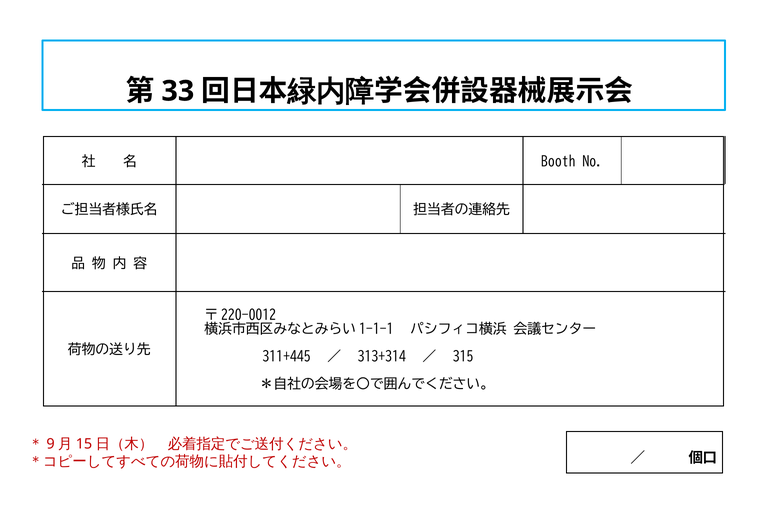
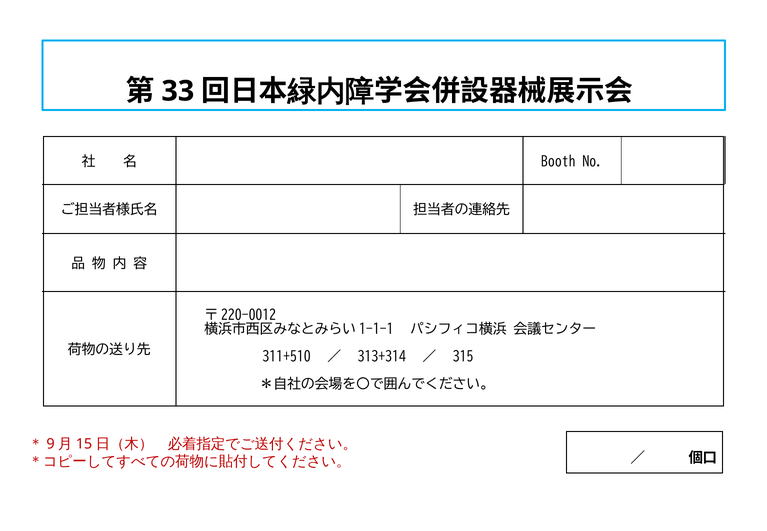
311+445: 311+445 -> 311+510 (287, 357)
